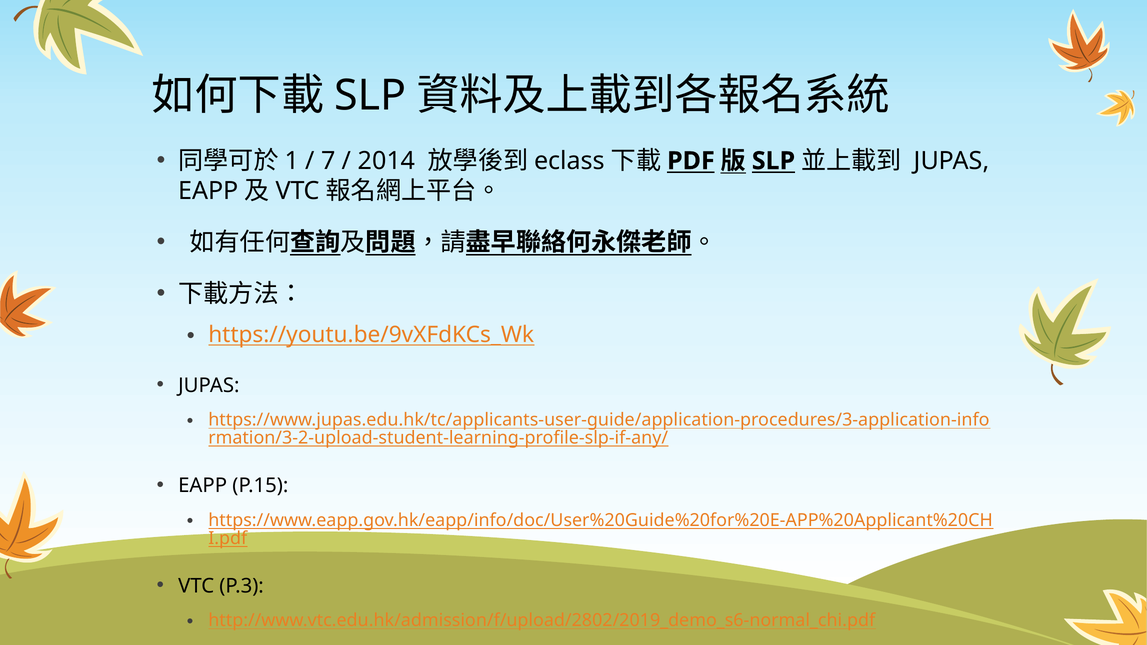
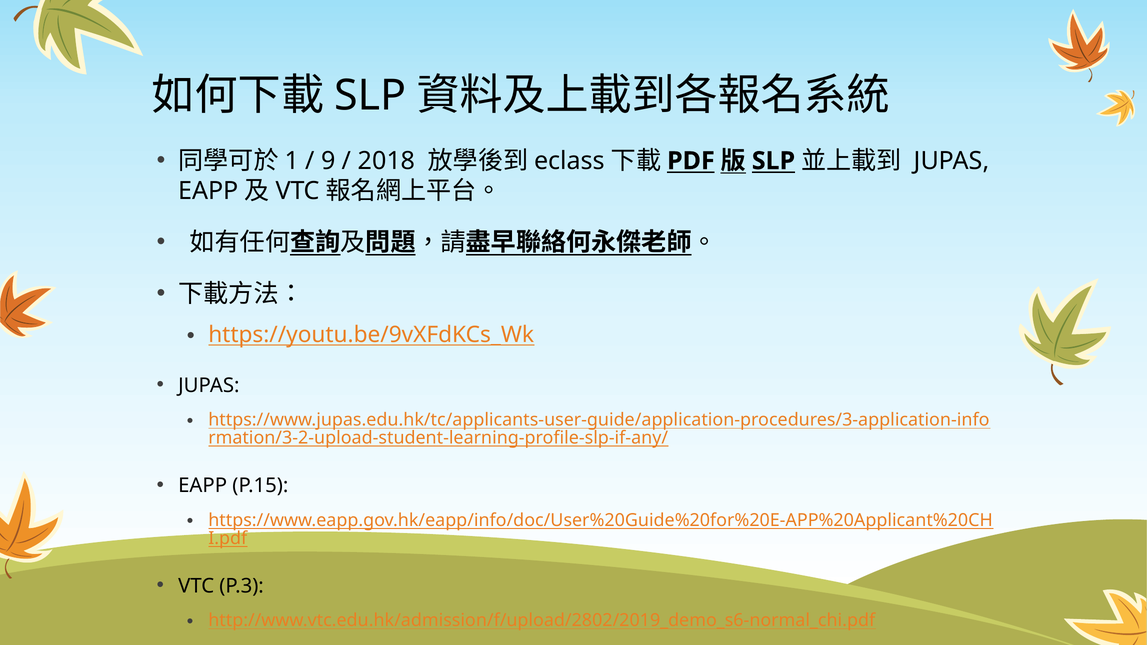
7: 7 -> 9 (328, 161)
2014: 2014 -> 2018 (387, 161)
